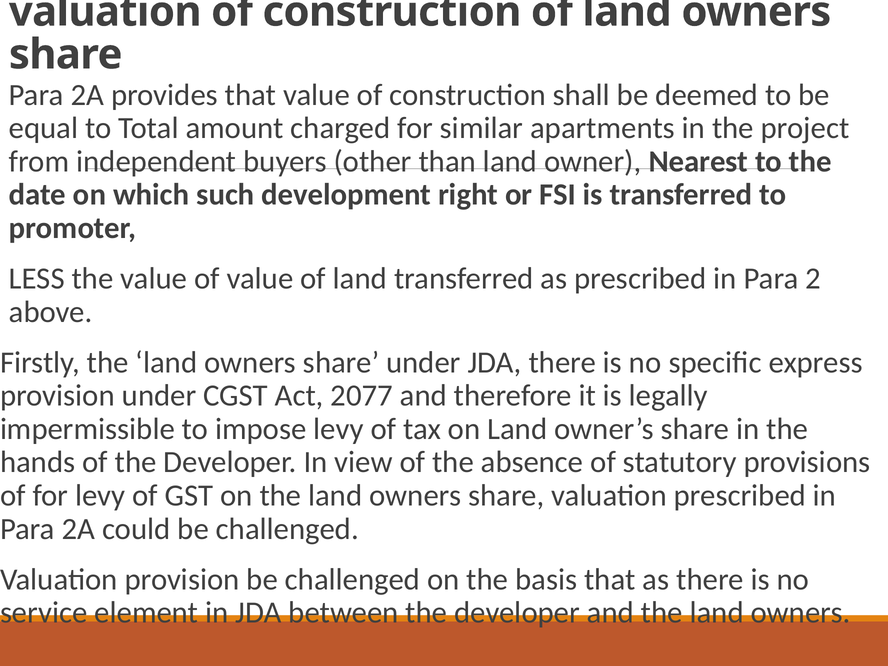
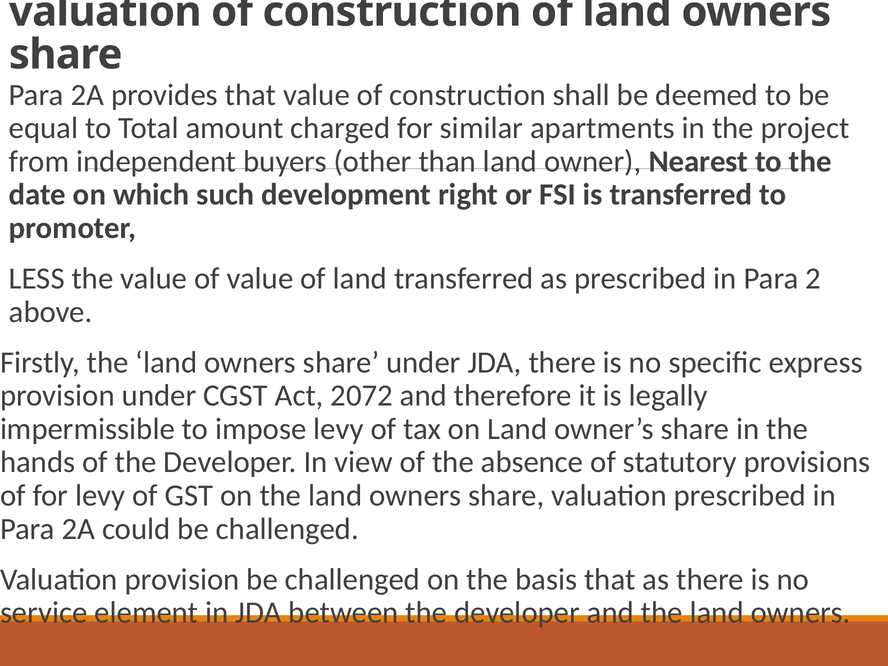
2077: 2077 -> 2072 (362, 396)
